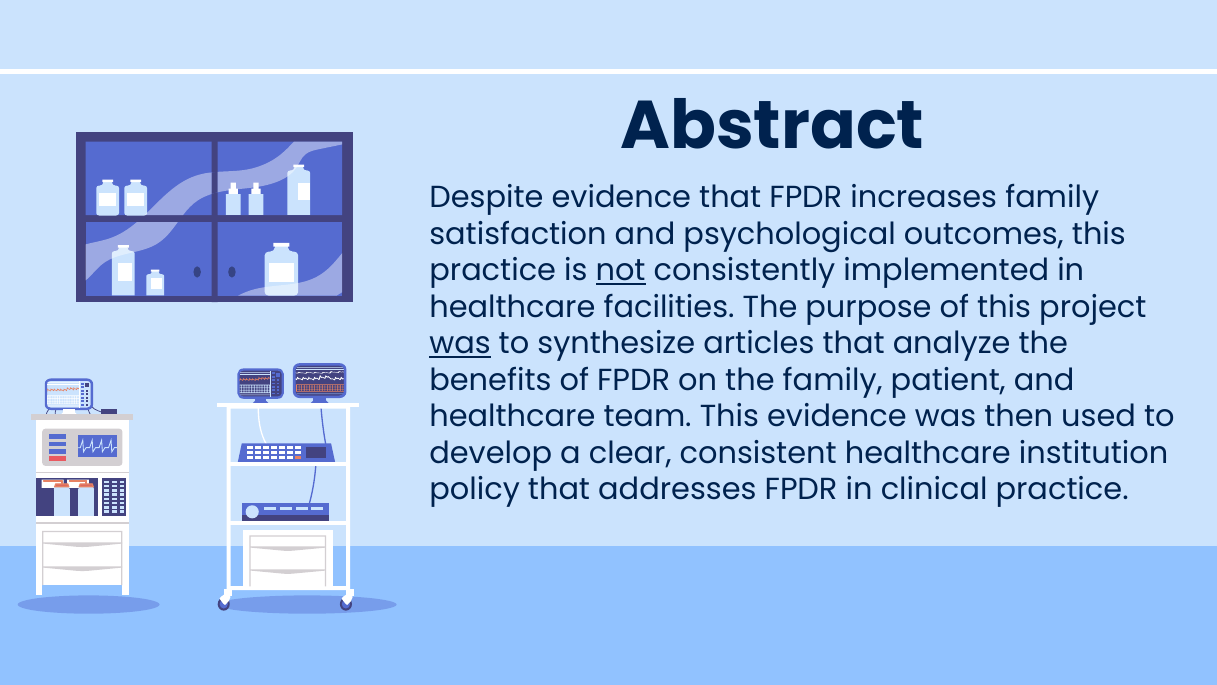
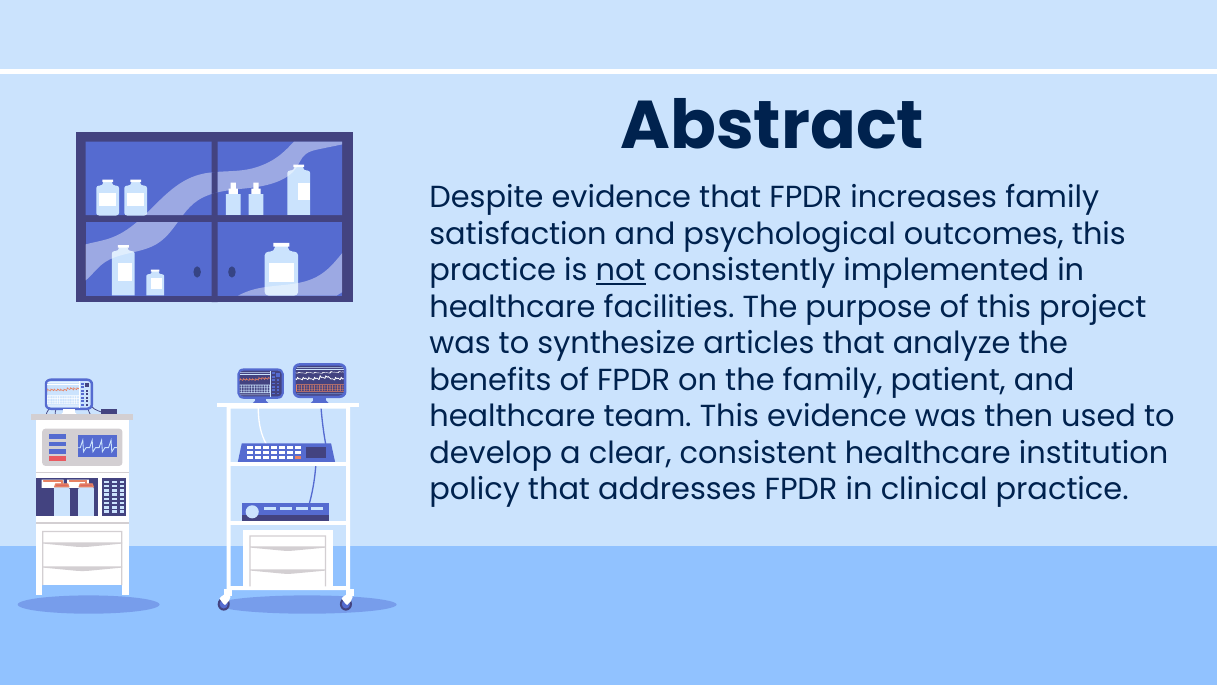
was underline: present -> none (460, 344)
